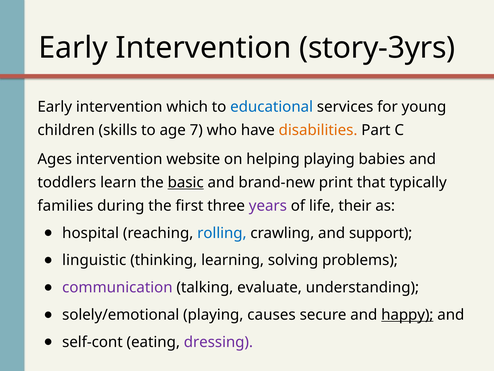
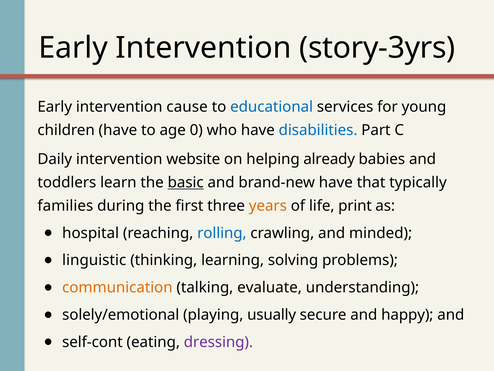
which: which -> cause (187, 107)
children skills: skills -> have (118, 130)
7: 7 -> 0 (196, 130)
disabilities colour: orange -> blue (318, 130)
Ages: Ages -> Daily (55, 159)
helping playing: playing -> already (329, 159)
brand-new print: print -> have (336, 182)
years colour: purple -> orange (268, 206)
their: their -> print (355, 206)
support: support -> minded (381, 233)
communication colour: purple -> orange (117, 287)
causes: causes -> usually (272, 314)
happy underline: present -> none (407, 314)
